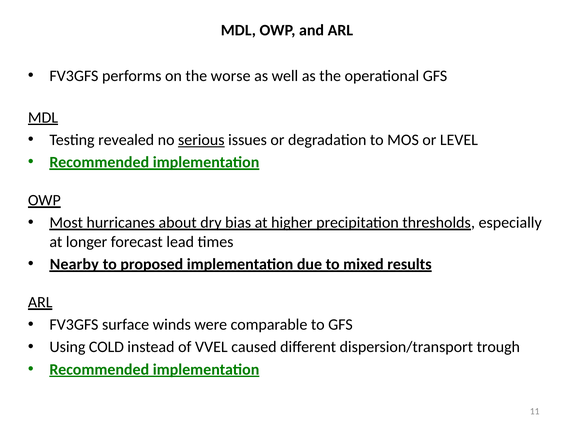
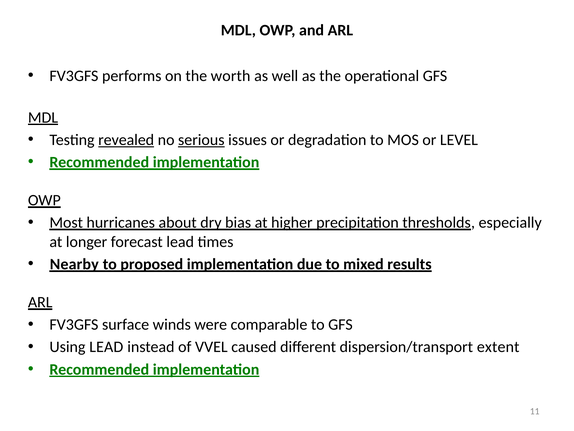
worse: worse -> worth (231, 76)
revealed underline: none -> present (126, 140)
Using COLD: COLD -> LEAD (106, 347)
trough: trough -> extent (498, 347)
